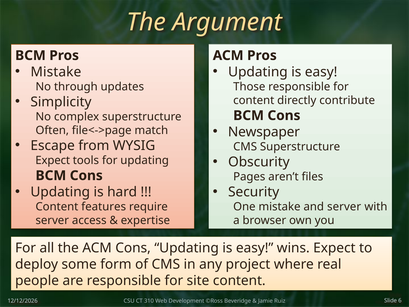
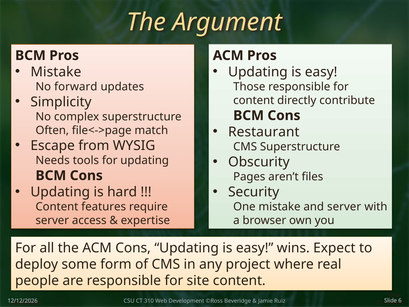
through: through -> forward (76, 87)
Newspaper: Newspaper -> Restaurant (264, 132)
Expect: Expect -> Needs (53, 160)
